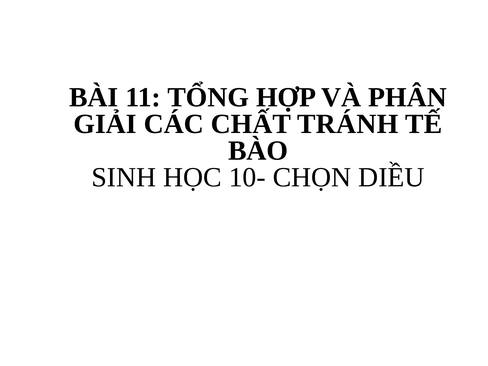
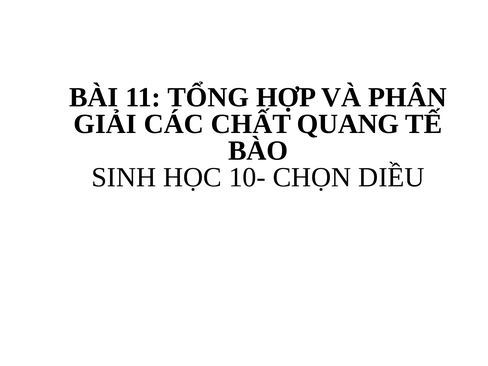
TRÁNH: TRÁNH -> QUANG (348, 124)
